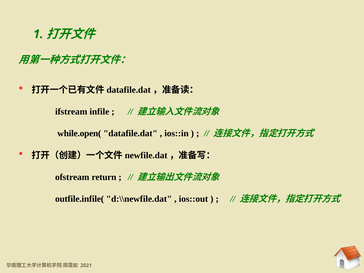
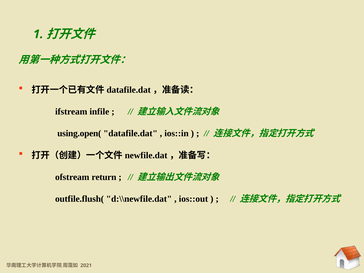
while.open(: while.open( -> using.open( (79, 133)
outfile.infile(: outfile.infile( -> outfile.flush( (80, 199)
